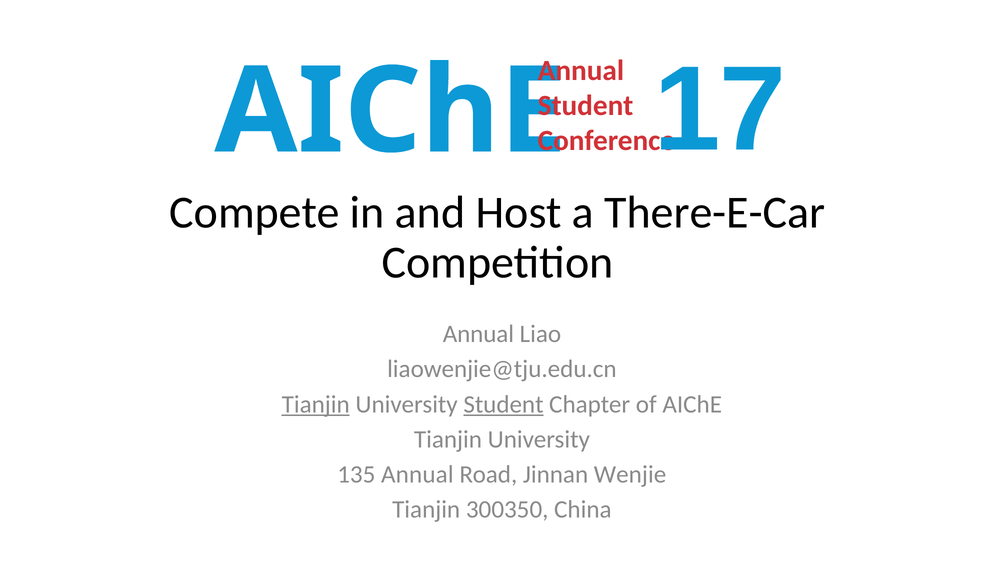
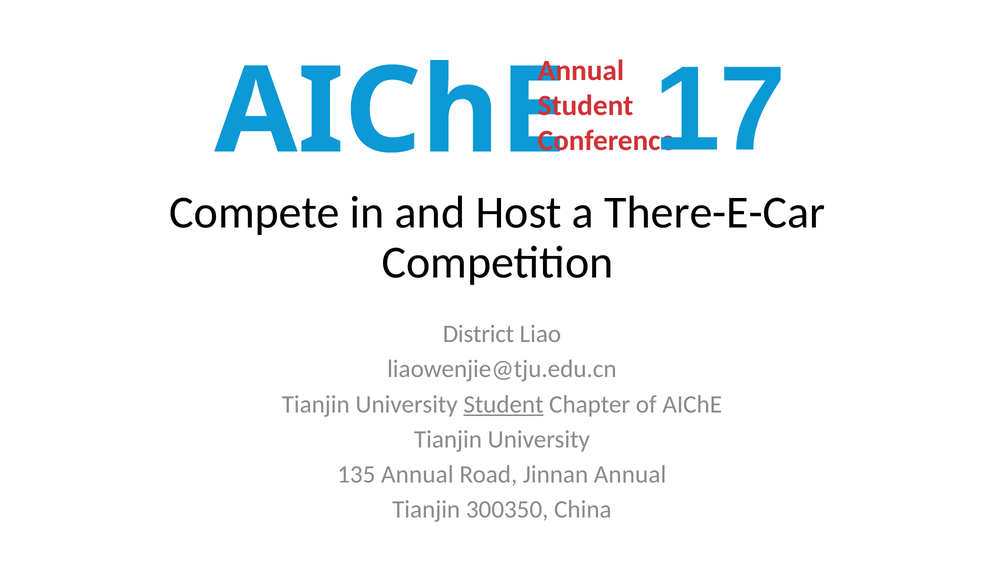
Annual: Annual -> District (478, 335)
Tianjin underline: present -> none (316, 405)
Jinnan Wenjie: Wenjie -> Annual (630, 475)
